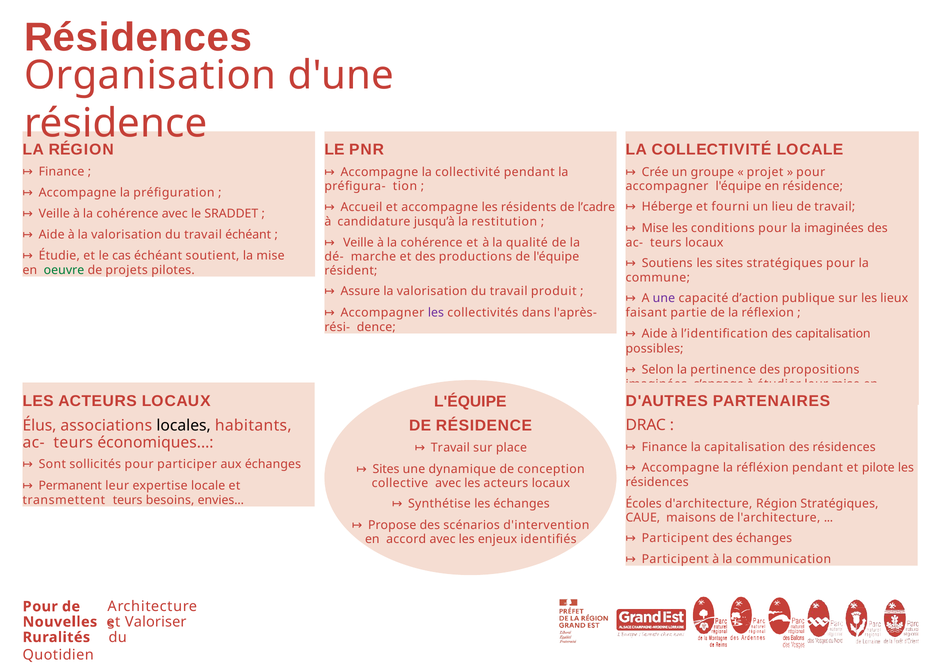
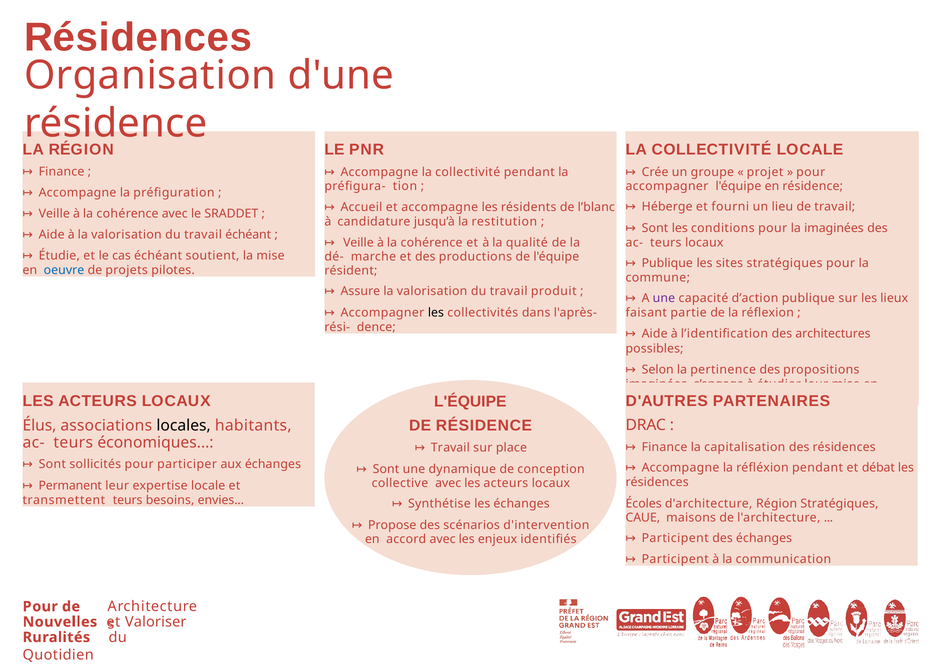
l’cadre: l’cadre -> l’blanc (596, 207)
Mise: Mise -> Sont (655, 228)
Soutiens: Soutiens -> Publique (667, 263)
oeuvre colour: green -> blue (64, 270)
les colour: purple -> black (436, 313)
des capitalisation: capitalisation -> architectures (833, 334)
pilote: pilote -> débat (878, 468)
Sites: Sites -> Sont (386, 469)
